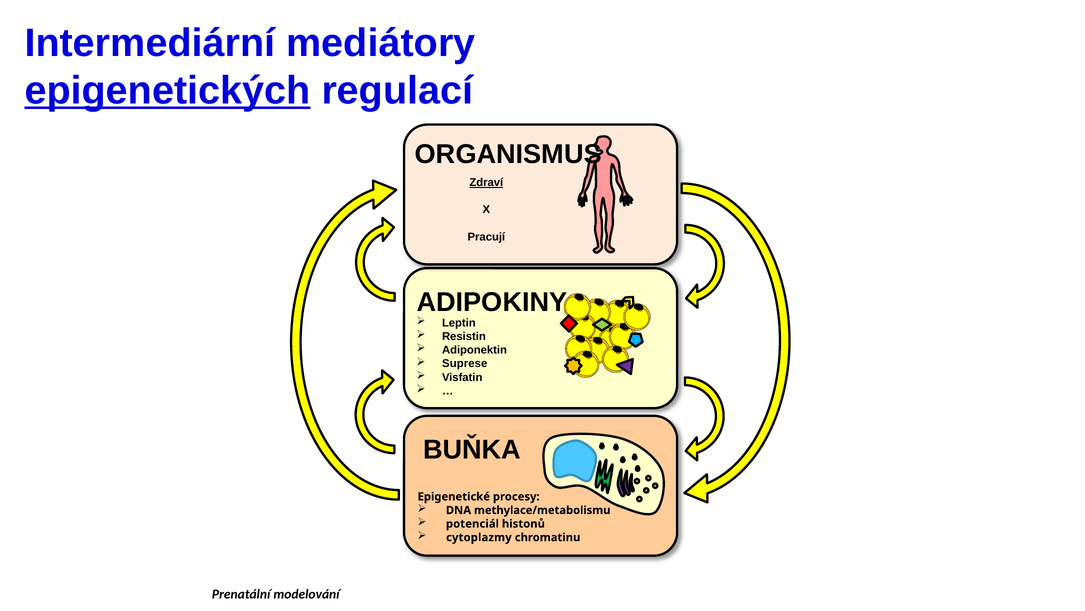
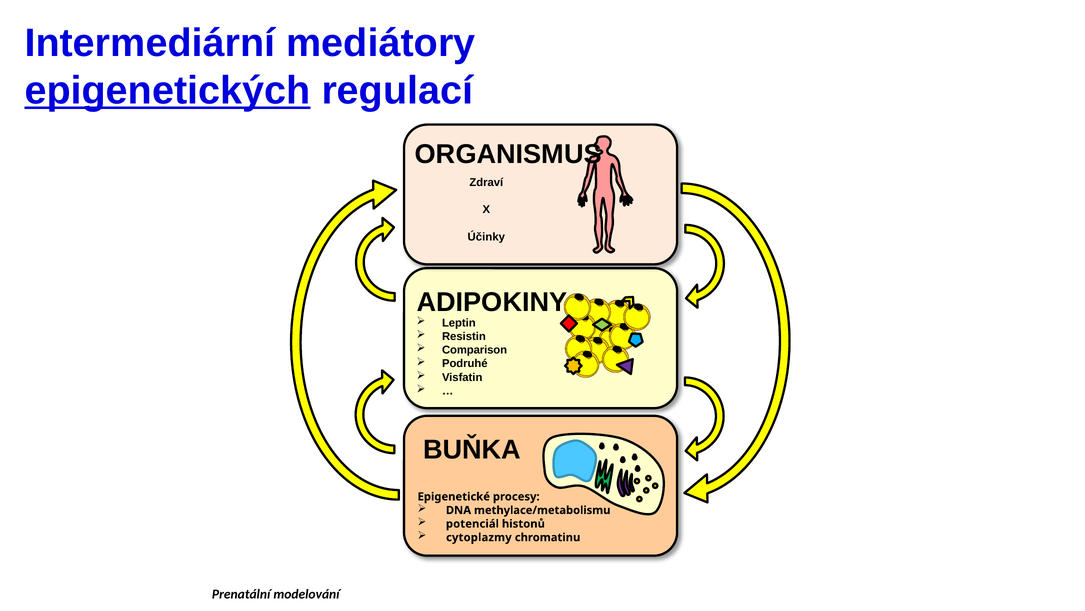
Zdraví underline: present -> none (486, 182)
Pracují: Pracují -> Účinky (486, 237)
Adiponektin: Adiponektin -> Comparison (475, 350)
Suprese: Suprese -> Podruhé (465, 363)
